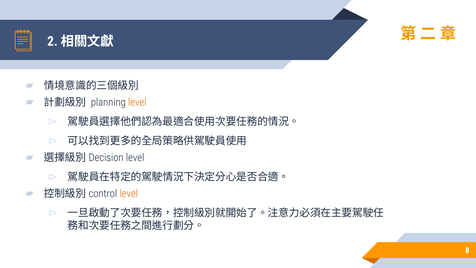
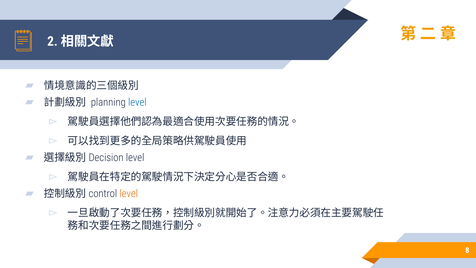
level colour: orange -> blue (137, 102)
